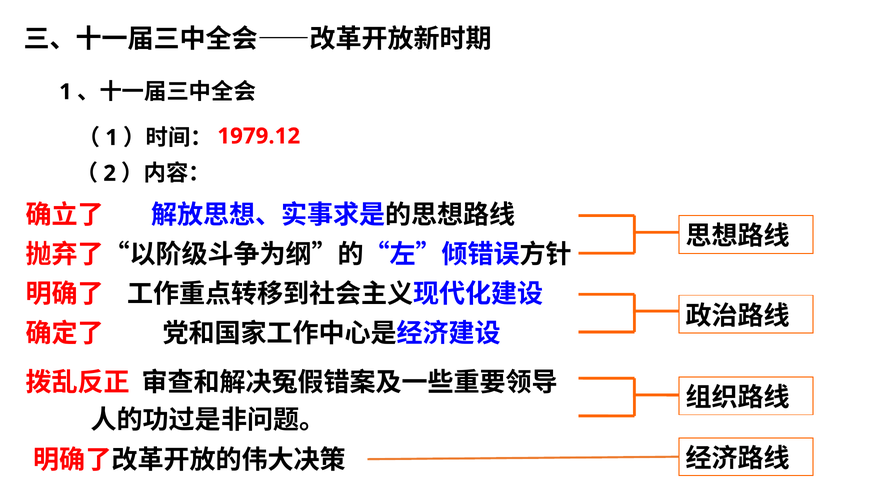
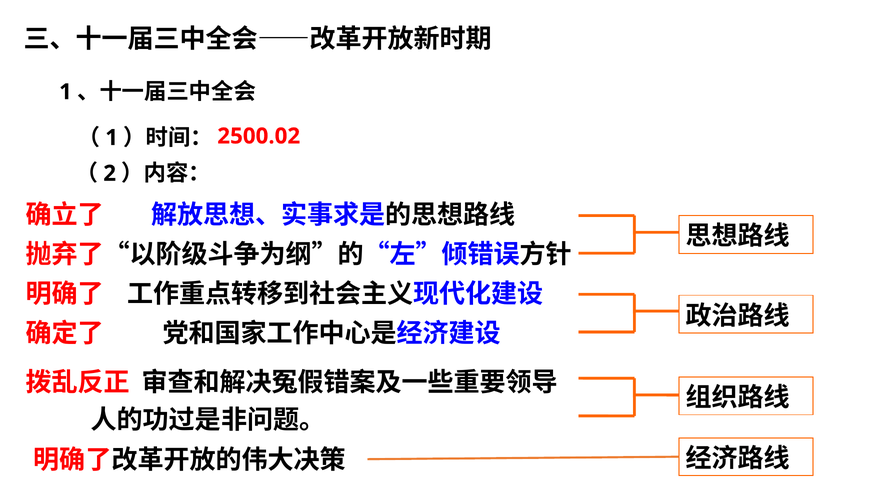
1979.12: 1979.12 -> 2500.02 (259, 136)
